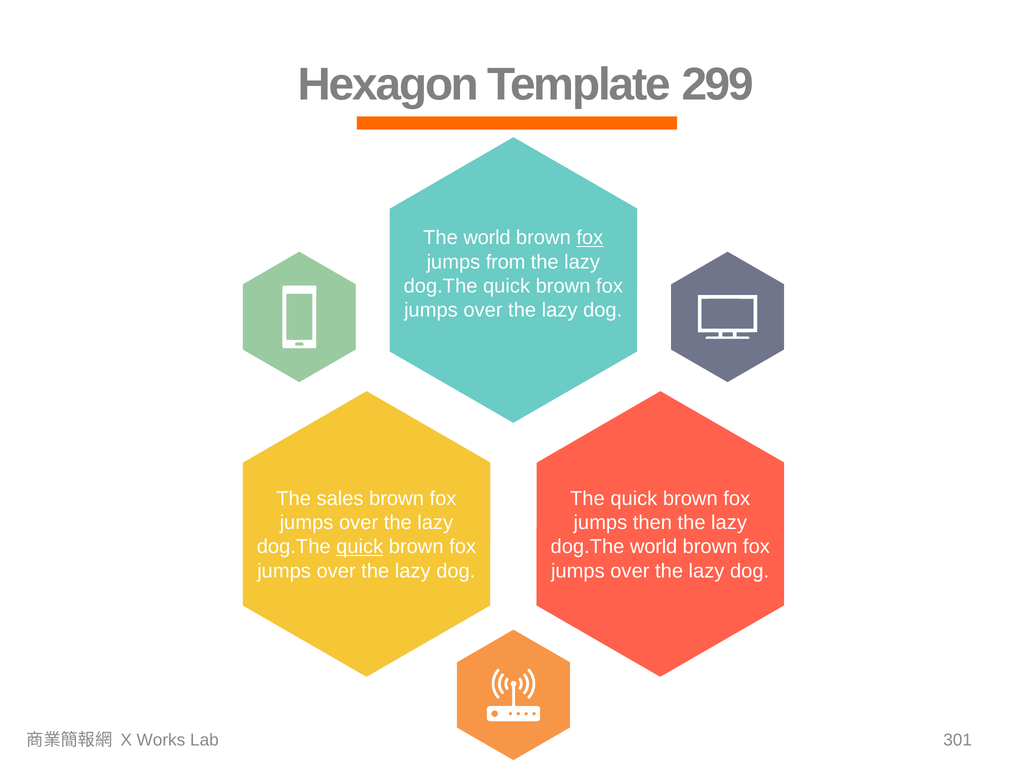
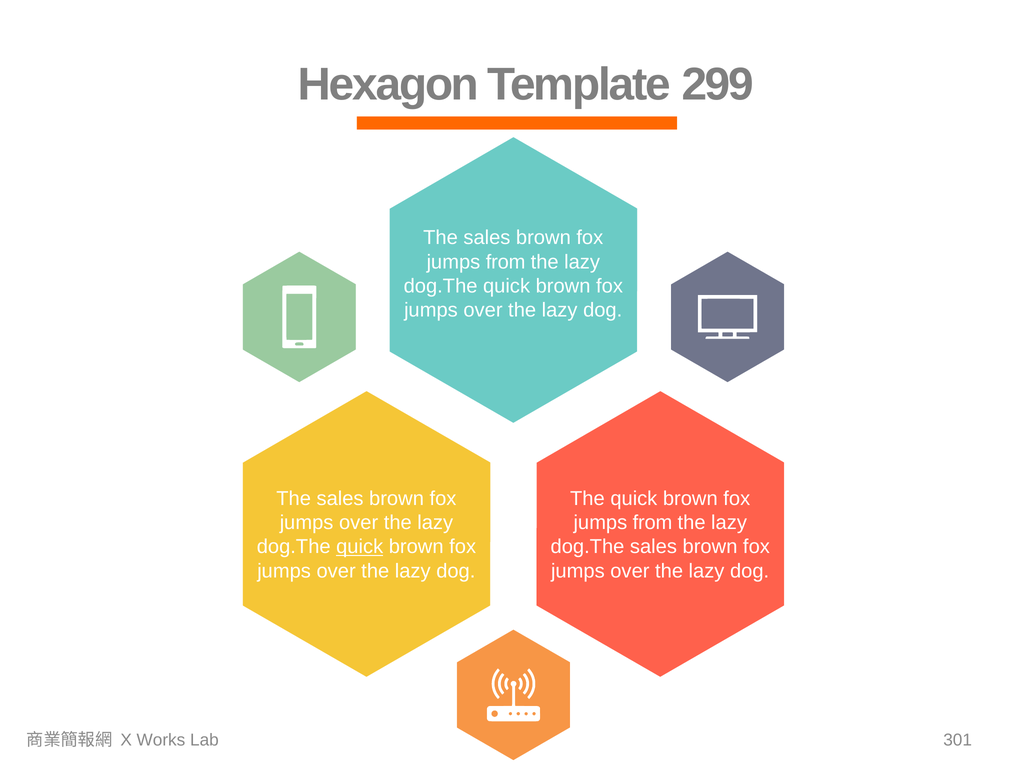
world: world -> sales (487, 238)
fox underline: present -> none (590, 238)
then: then -> from (653, 523)
dog.The world: world -> sales (653, 547)
